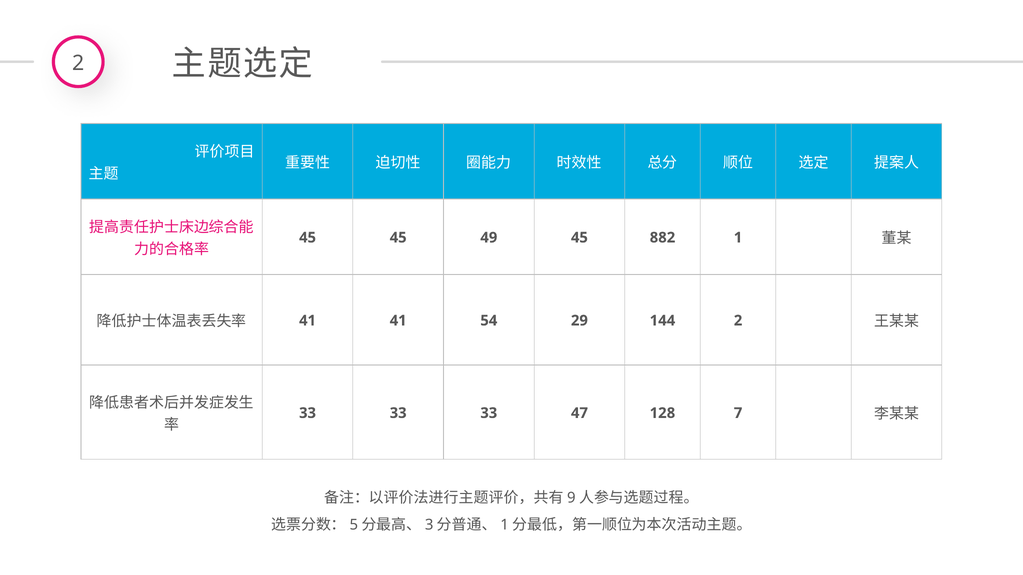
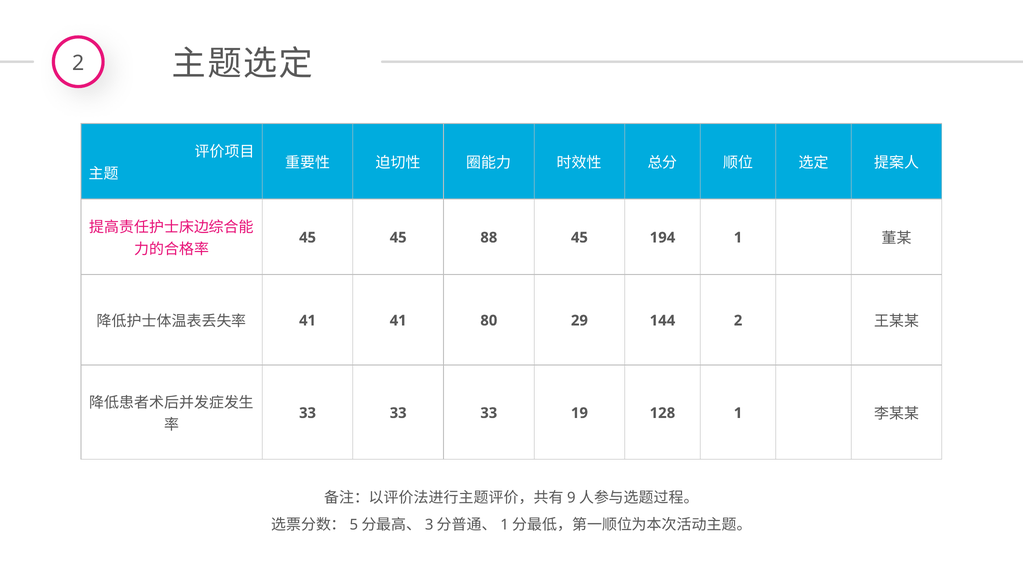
49: 49 -> 88 (489, 238)
882: 882 -> 194 (662, 238)
54: 54 -> 80 (489, 321)
47: 47 -> 19 (579, 413)
128 7: 7 -> 1 (738, 413)
